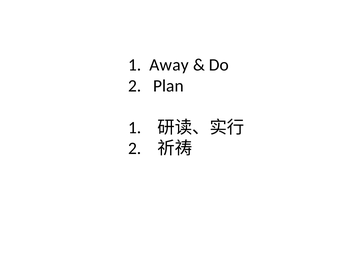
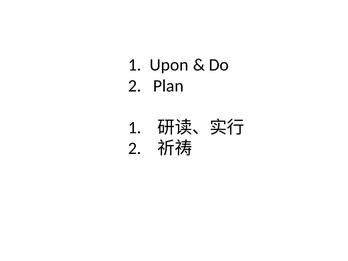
Away: Away -> Upon (169, 65)
